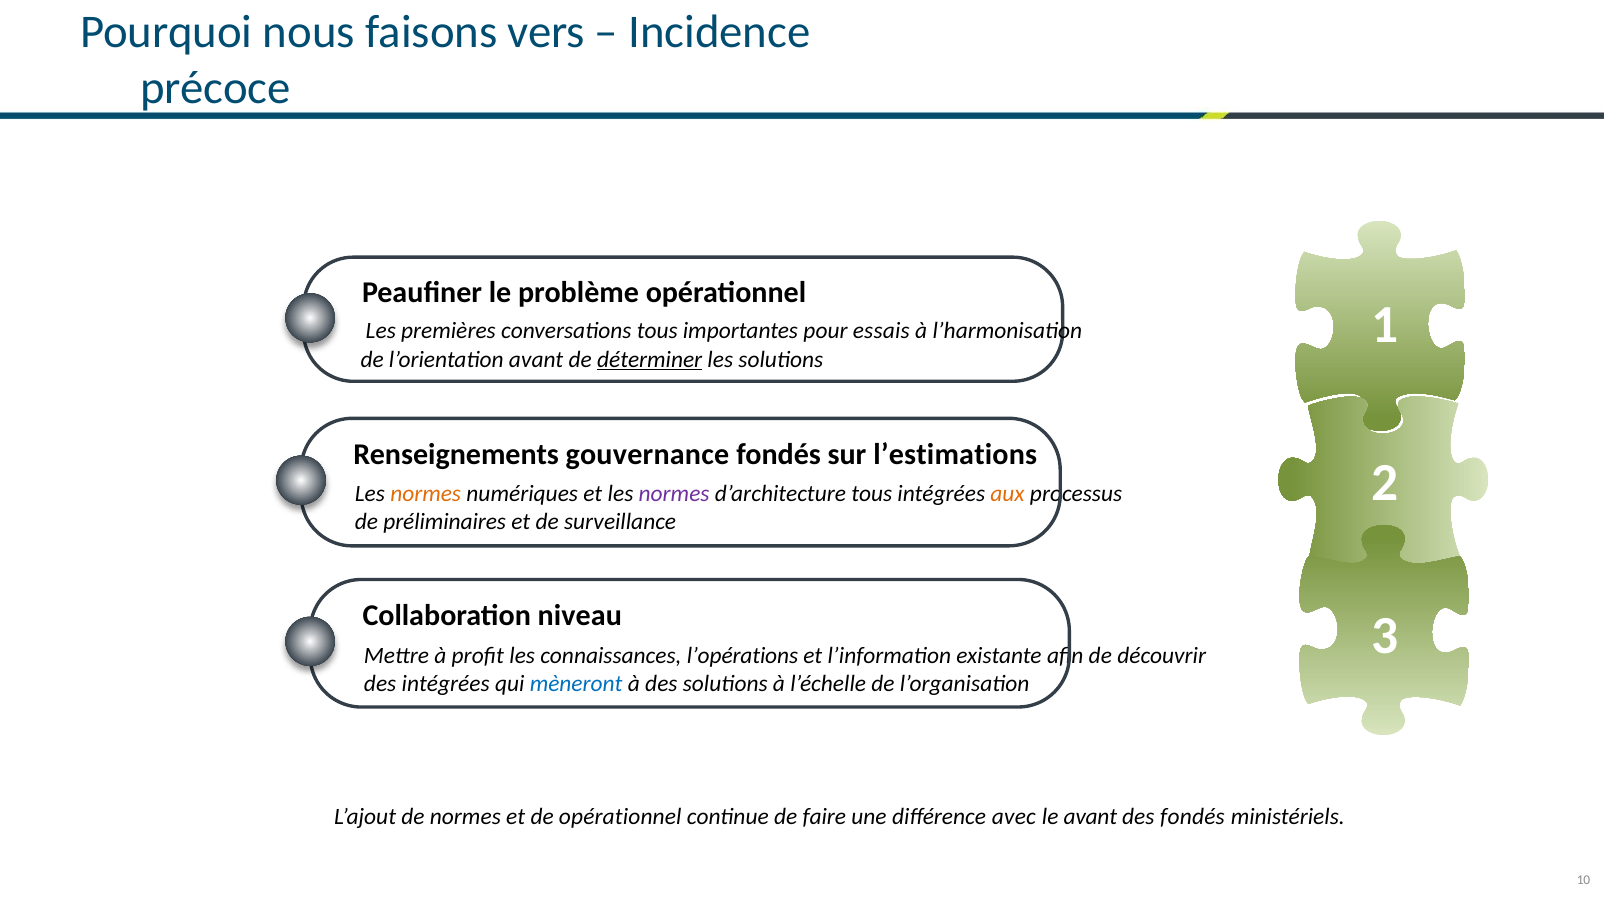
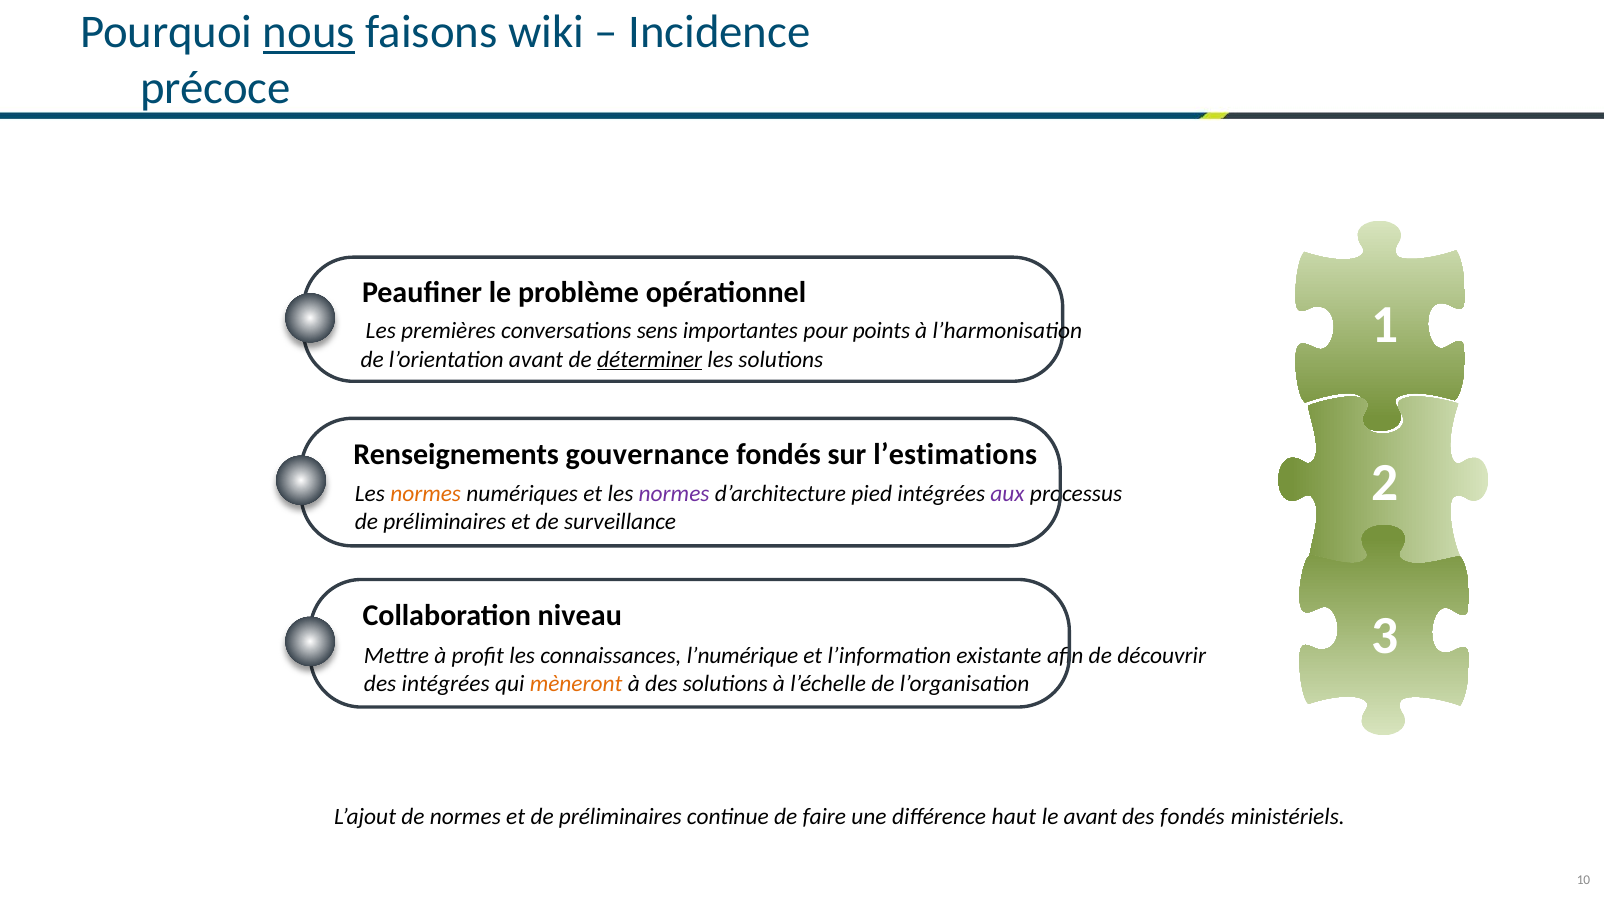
nous underline: none -> present (309, 32)
vers: vers -> wiki (546, 32)
conversations tous: tous -> sens (657, 331)
essais: essais -> points (881, 331)
d’architecture tous: tous -> pied (872, 494)
aux colour: orange -> purple (1007, 494)
l’opérations: l’opérations -> l’numérique (743, 655)
mèneront colour: blue -> orange (576, 683)
et de opérationnel: opérationnel -> préliminaires (620, 816)
avec: avec -> haut (1014, 816)
